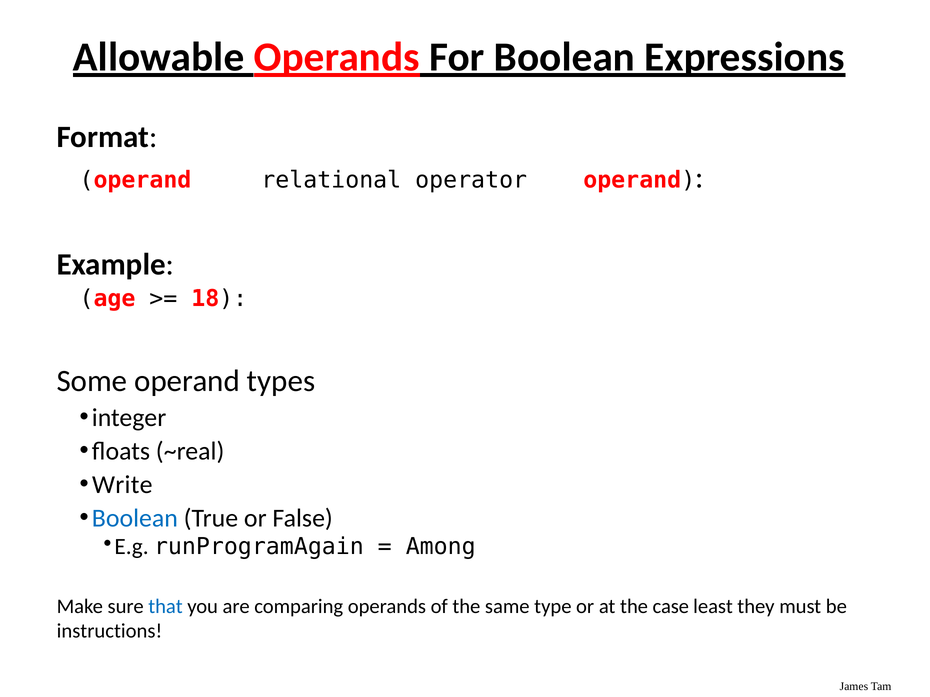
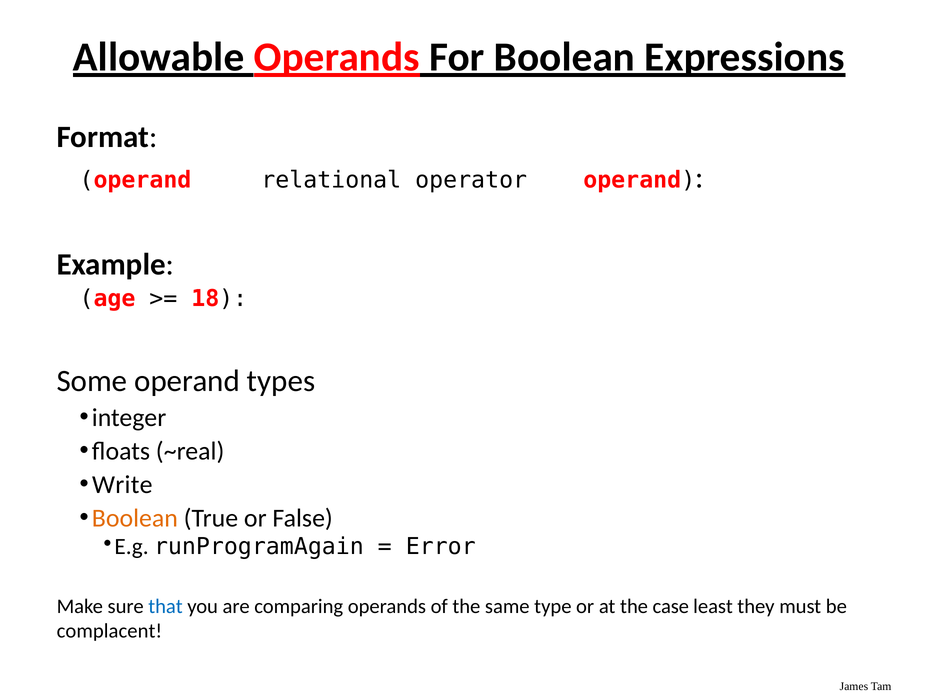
Boolean colour: blue -> orange (135, 519)
Among: Among -> Error (441, 547)
instructions: instructions -> complacent (109, 632)
